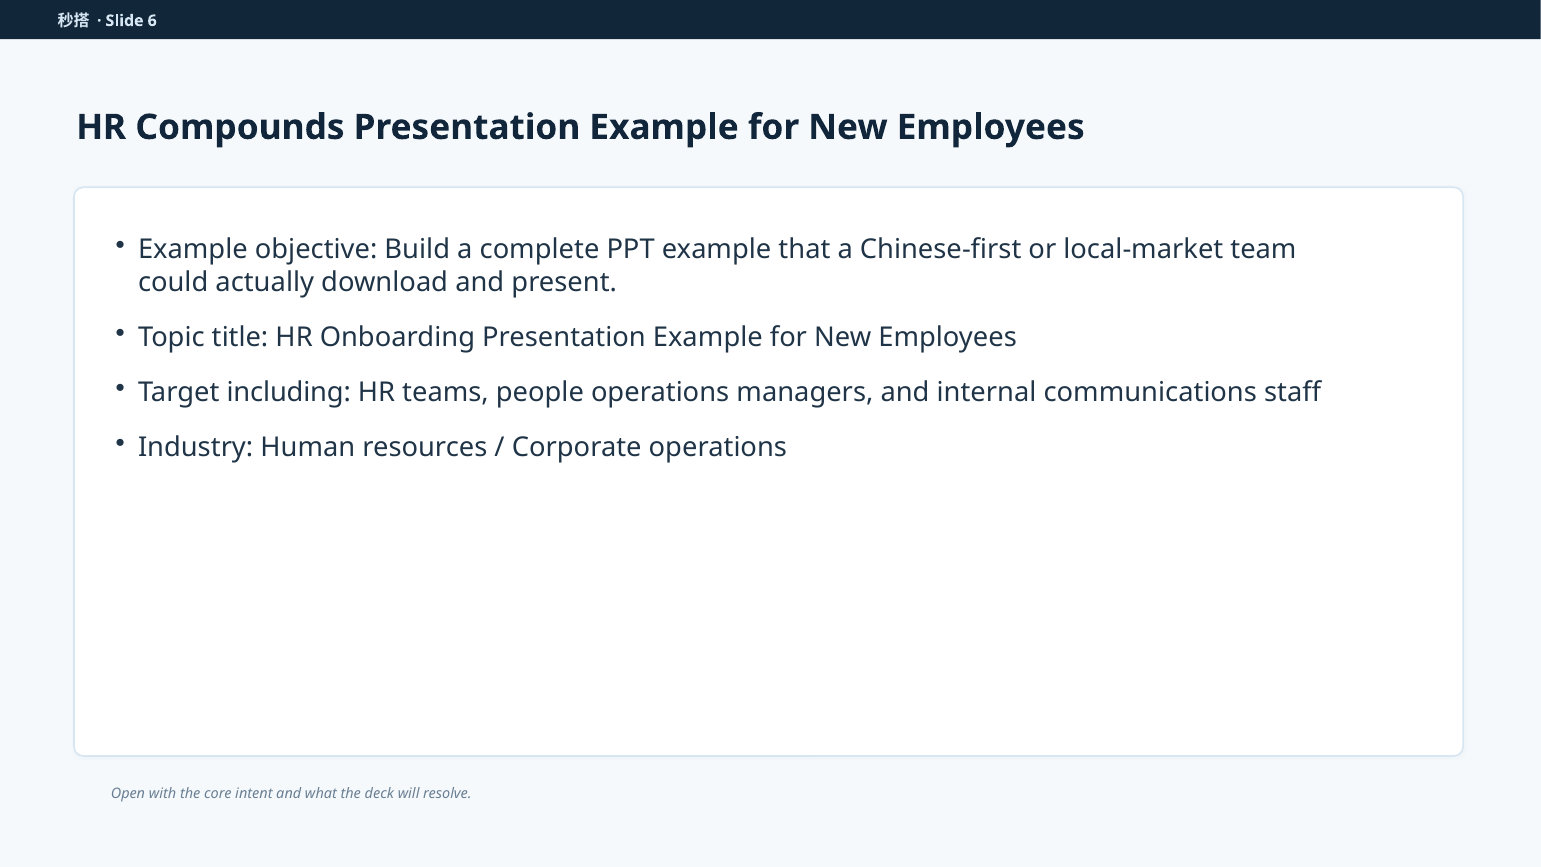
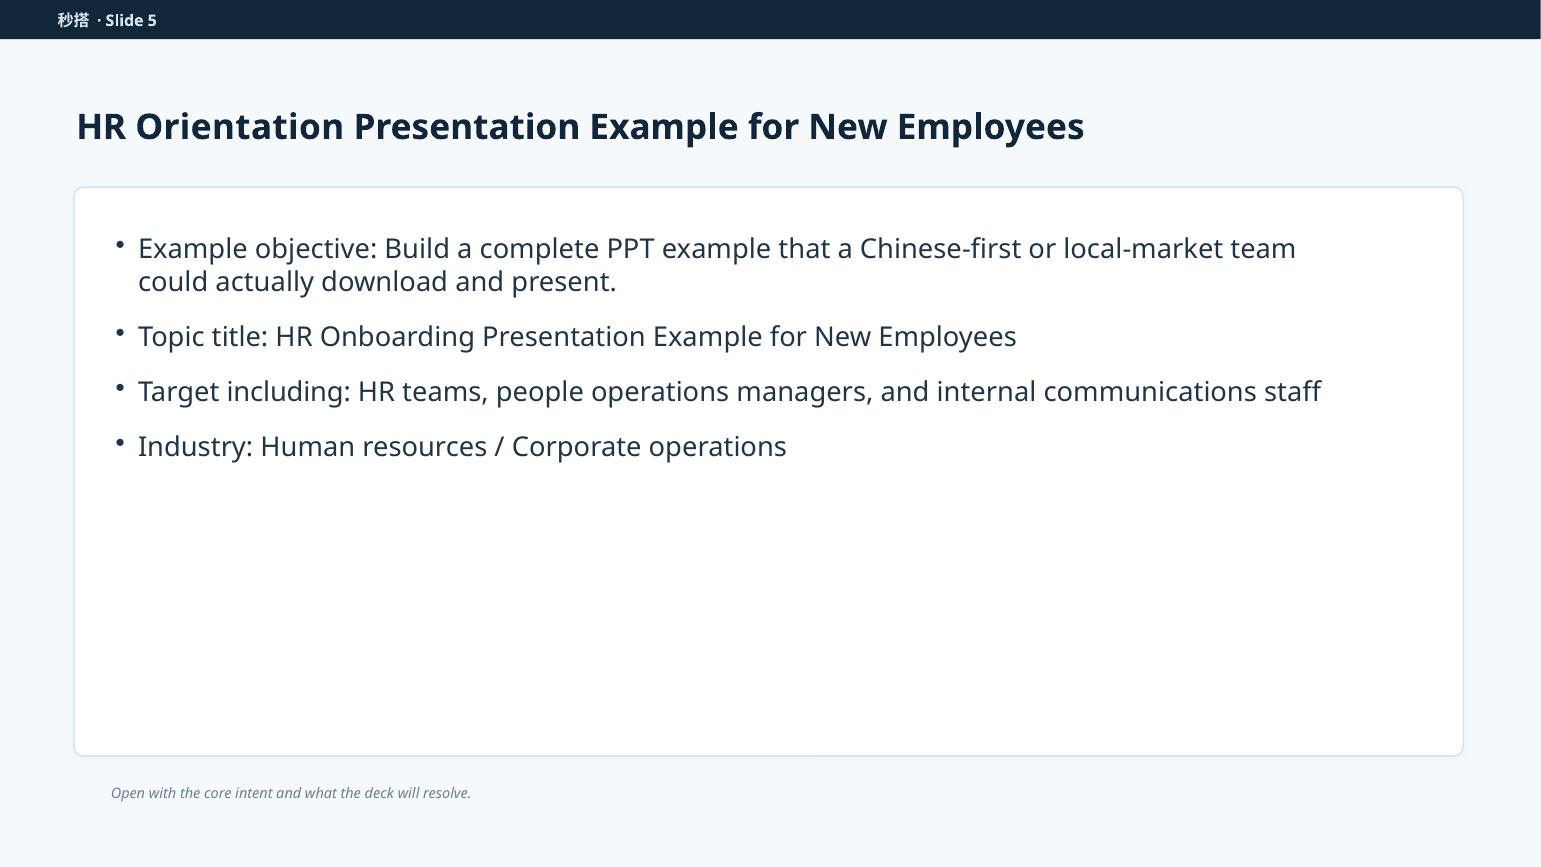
6: 6 -> 5 (152, 21)
Compounds: Compounds -> Orientation (240, 127)
